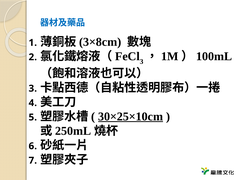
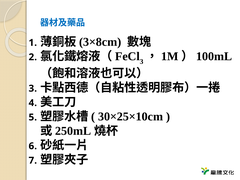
30×25×10cm underline: present -> none (131, 116)
